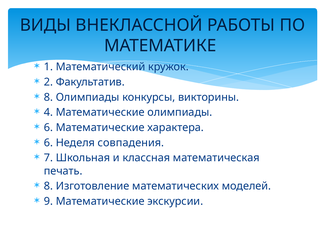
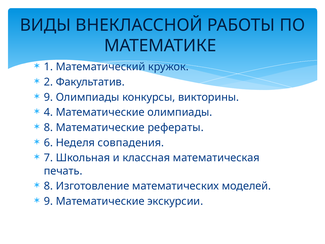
8: 8 -> 9 (48, 97)
6: 6 -> 8 (48, 127)
характера: характера -> рефераты (176, 127)
